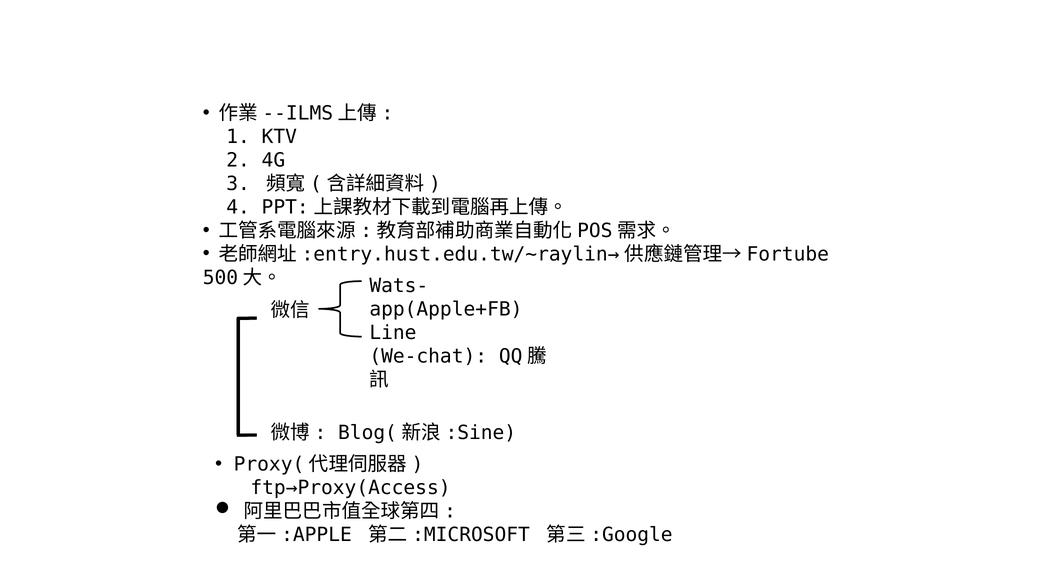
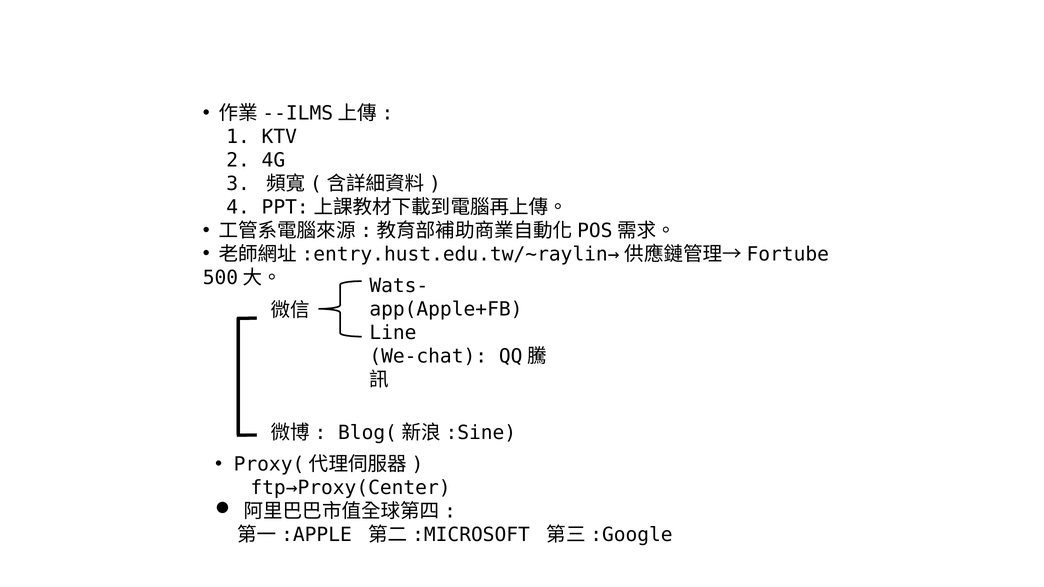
ftp→Proxy(Access: ftp→Proxy(Access -> ftp→Proxy(Center (351, 488)
